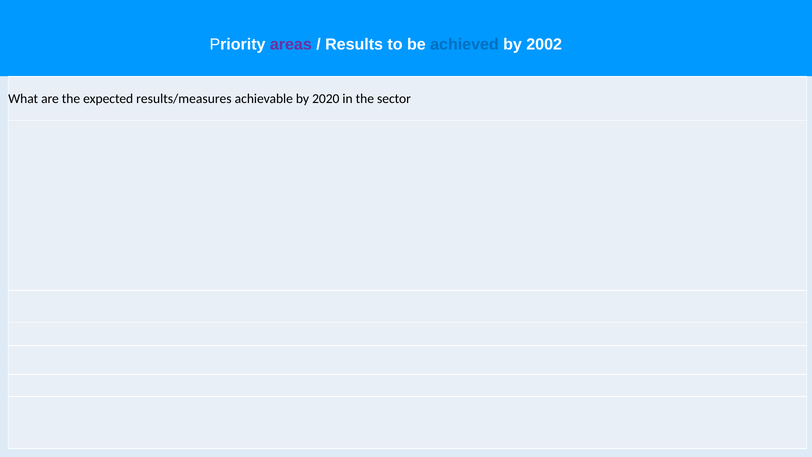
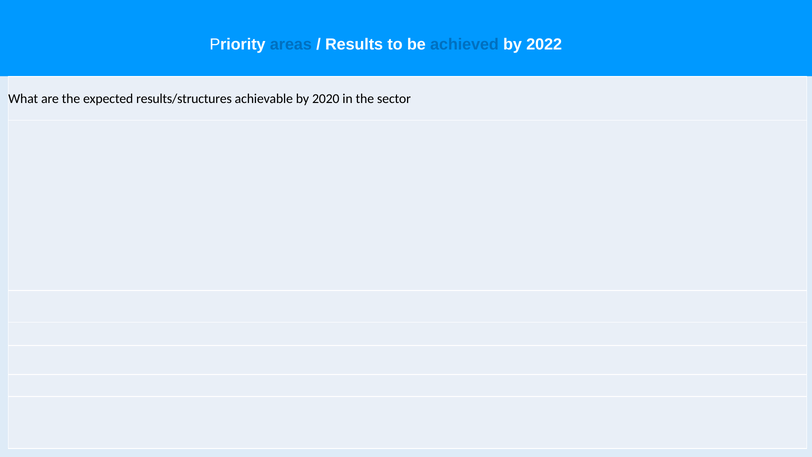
areas colour: purple -> blue (291, 45)
2002: 2002 -> 2022 (544, 45)
results/measures: results/measures -> results/structures (184, 99)
